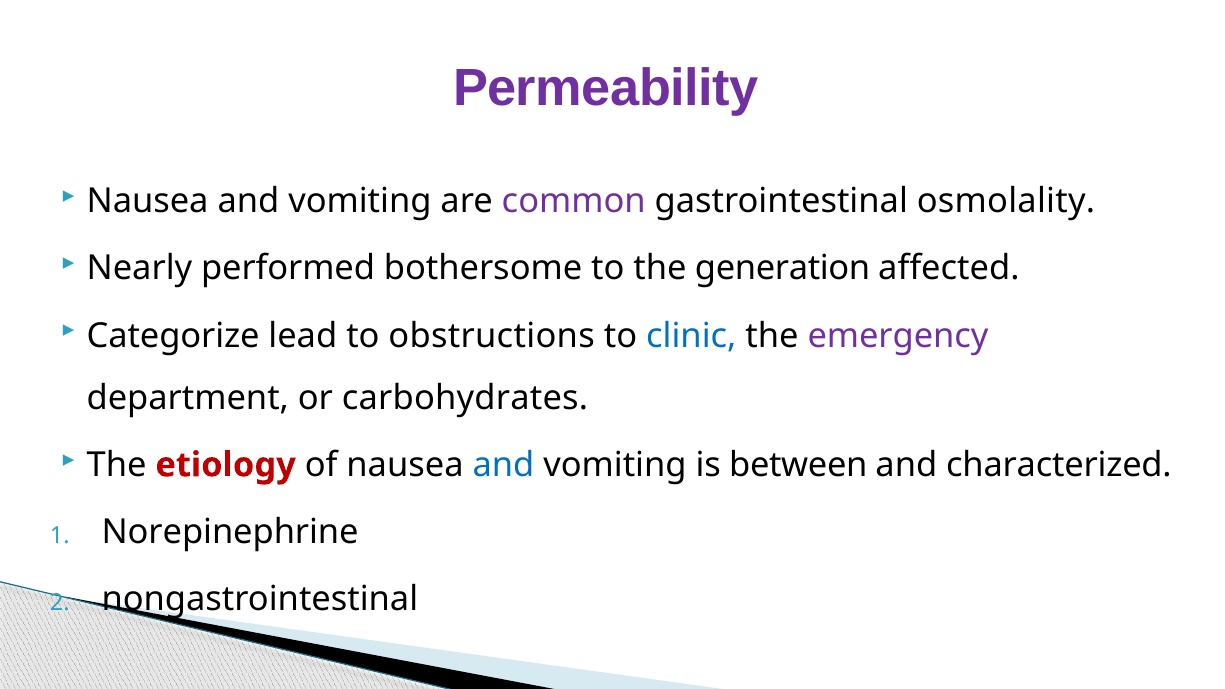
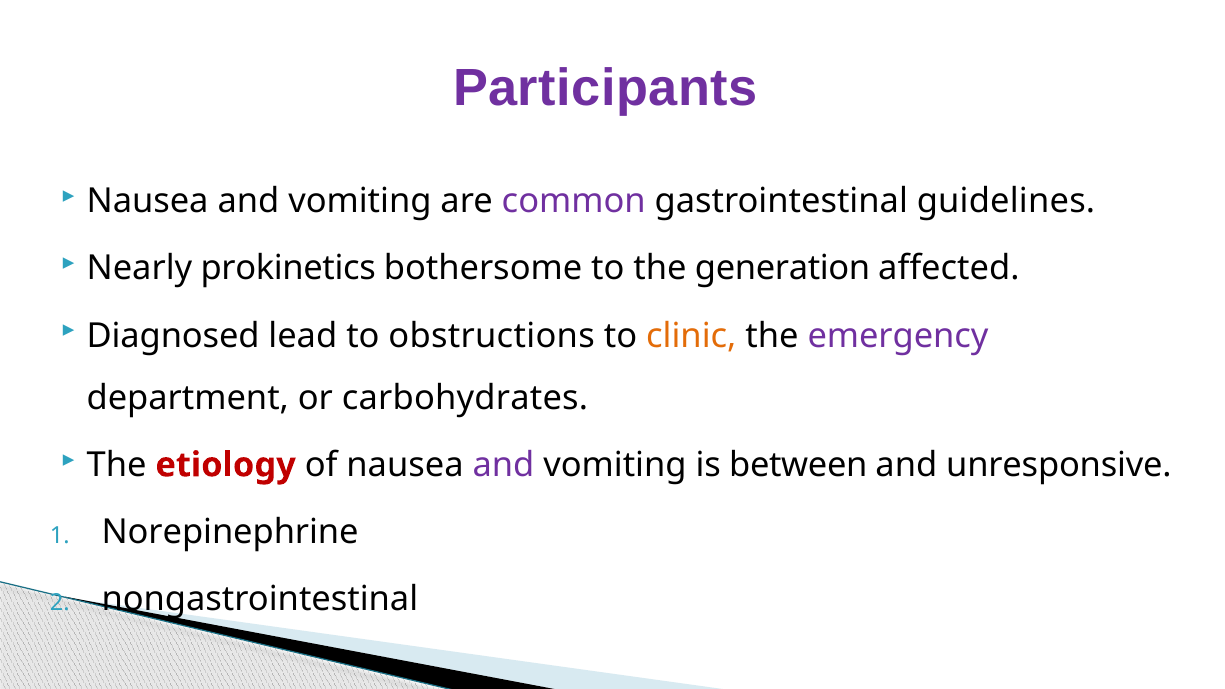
Permeability: Permeability -> Participants (605, 89)
osmolality: osmolality -> guidelines (1006, 201)
performed: performed -> prokinetics (288, 269)
Categorize: Categorize -> Diagnosed (173, 336)
clinic colour: blue -> orange (691, 336)
and colour: blue -> purple (503, 465)
characterized: characterized -> unresponsive (1059, 465)
